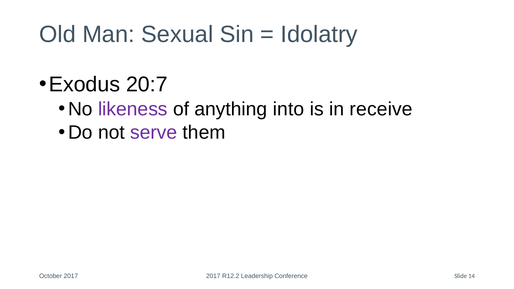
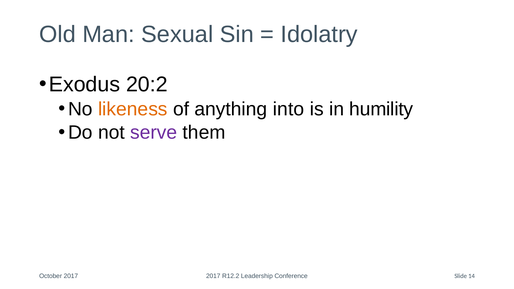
20:7: 20:7 -> 20:2 (147, 84)
likeness colour: purple -> orange (133, 109)
receive: receive -> humility (381, 109)
